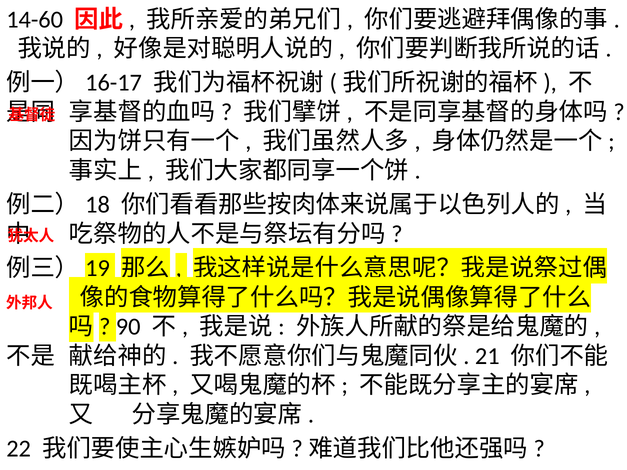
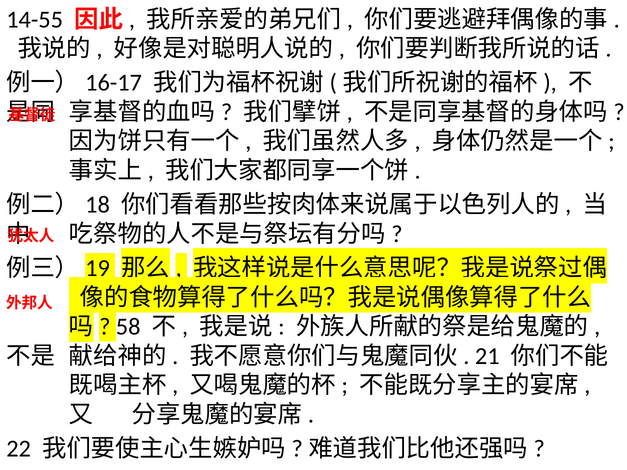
14-60: 14-60 -> 14-55 (35, 19)
90: 90 -> 58 (128, 327)
